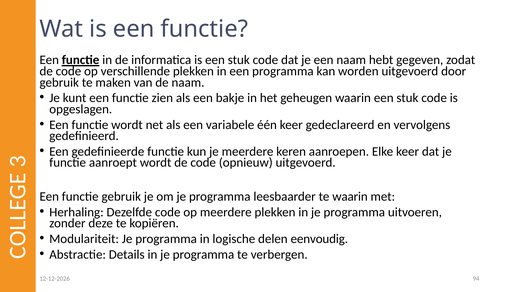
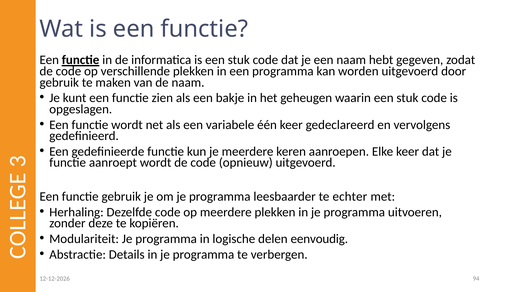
te waarin: waarin -> echter (350, 197)
